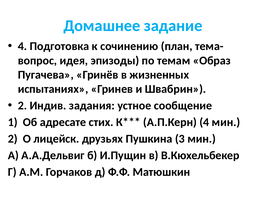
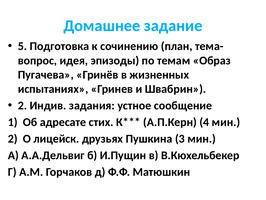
4: 4 -> 5 (22, 46)
